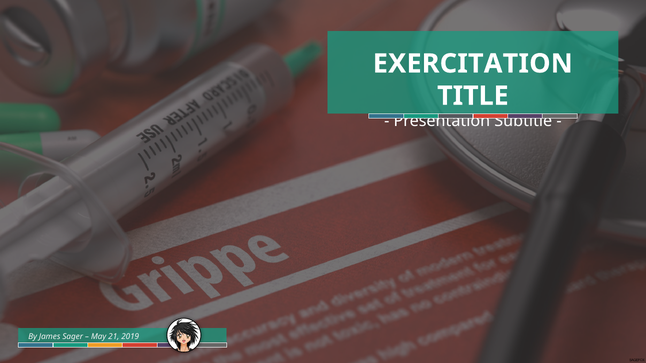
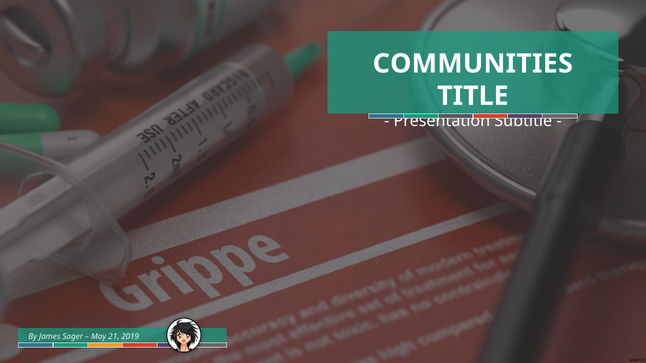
EXERCITATION: EXERCITATION -> COMMUNITIES (473, 64)
